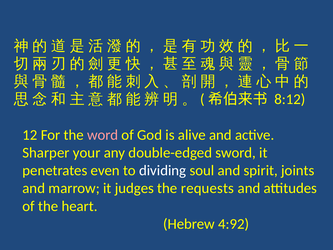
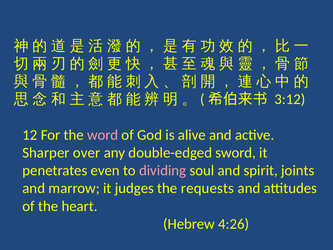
8:12: 8:12 -> 3:12 (290, 99)
your: your -> over (87, 153)
dividing colour: white -> pink (163, 170)
4:92: 4:92 -> 4:26 (234, 224)
